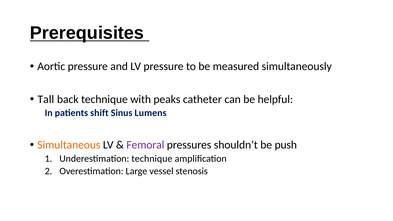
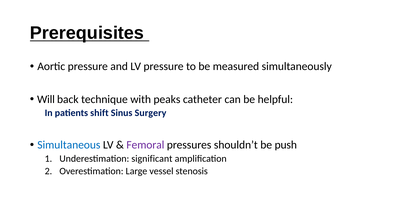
Tall: Tall -> Will (46, 99)
Lumens: Lumens -> Surgery (151, 113)
Simultaneous colour: orange -> blue (69, 145)
Underestimation technique: technique -> significant (152, 159)
